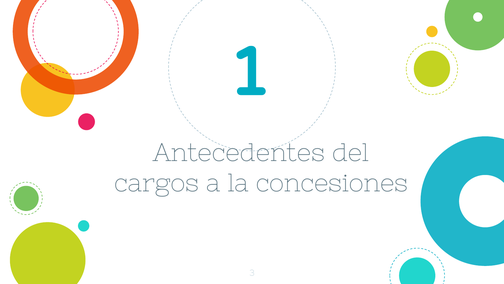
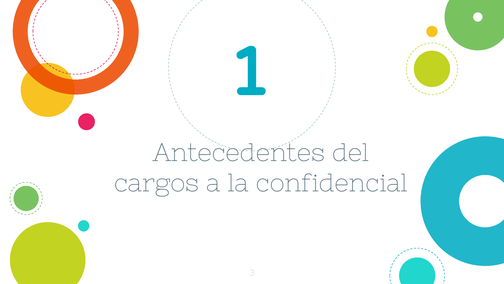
concesiones: concesiones -> confidencial (332, 183)
